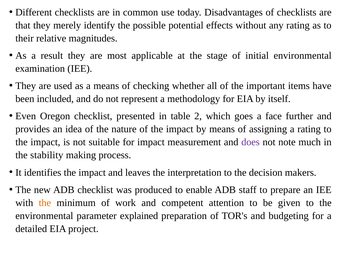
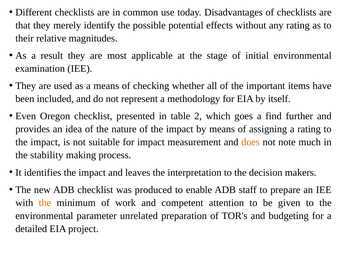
face: face -> find (274, 116)
does colour: purple -> orange (251, 142)
explained: explained -> unrelated (139, 216)
